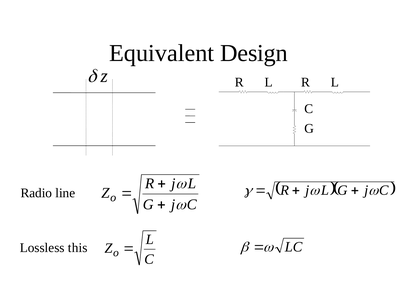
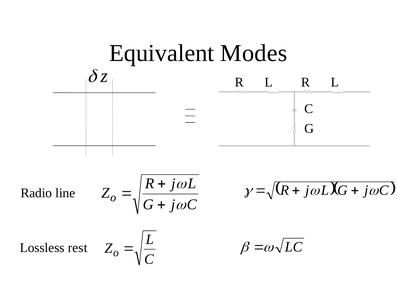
Design: Design -> Modes (254, 53)
this: this -> rest (78, 247)
